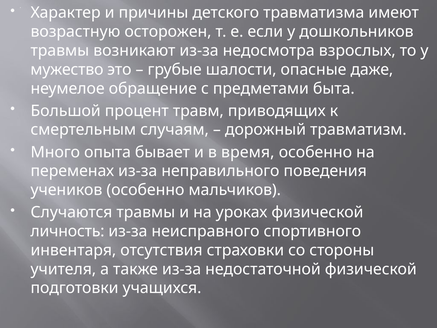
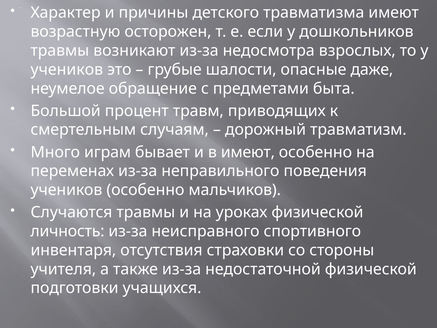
мужество: мужество -> учеников (67, 69)
опыта: опыта -> играм (108, 152)
в время: время -> имеют (248, 152)
